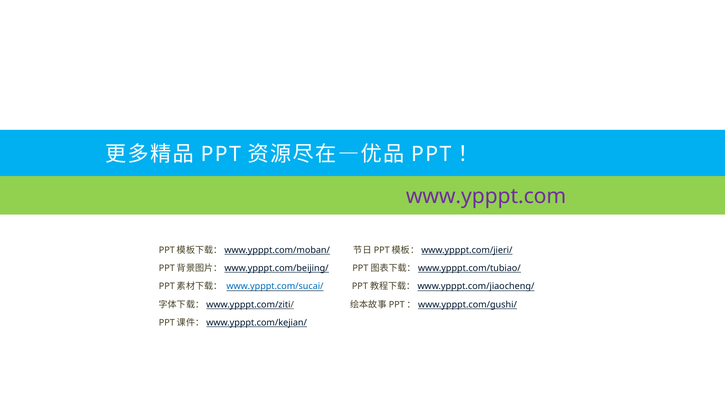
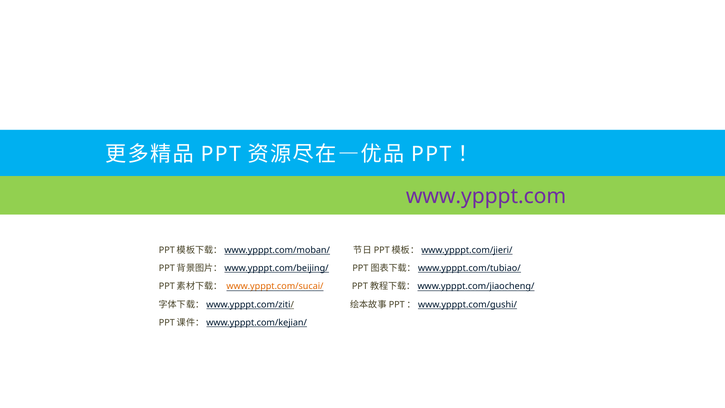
www.ypppt.com/sucai/ colour: blue -> orange (275, 286)
